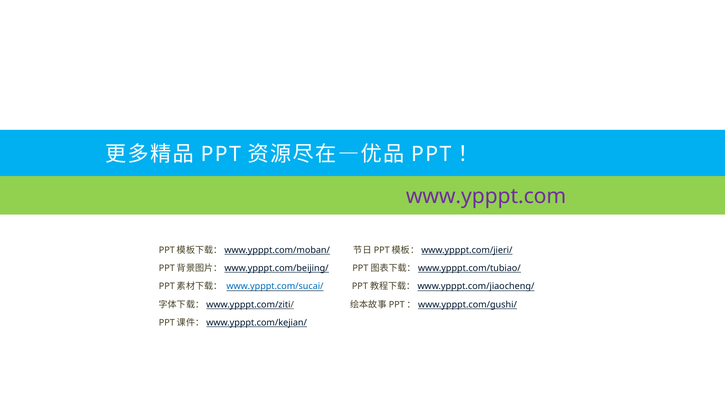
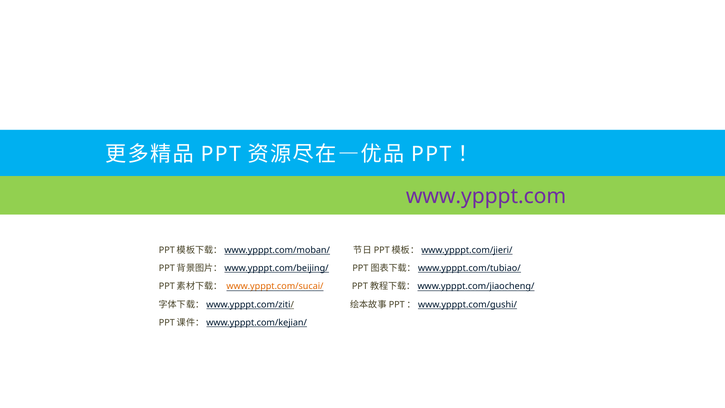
www.ypppt.com/sucai/ colour: blue -> orange (275, 286)
